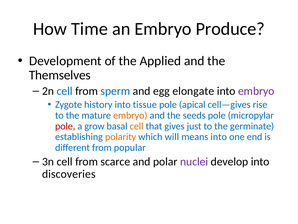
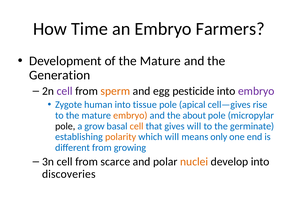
Produce: Produce -> Farmers (230, 29)
of the Applied: Applied -> Mature (160, 61)
Themselves: Themselves -> Generation (60, 75)
cell colour: blue -> purple (65, 91)
sperm colour: blue -> orange (115, 91)
elongate: elongate -> pesticide (193, 91)
history: history -> human (98, 104)
seeds: seeds -> about (194, 115)
pole colour: red -> black (65, 126)
gives just: just -> will (194, 126)
means into: into -> only (219, 137)
popular: popular -> growing (130, 147)
nuclei colour: purple -> orange (194, 161)
